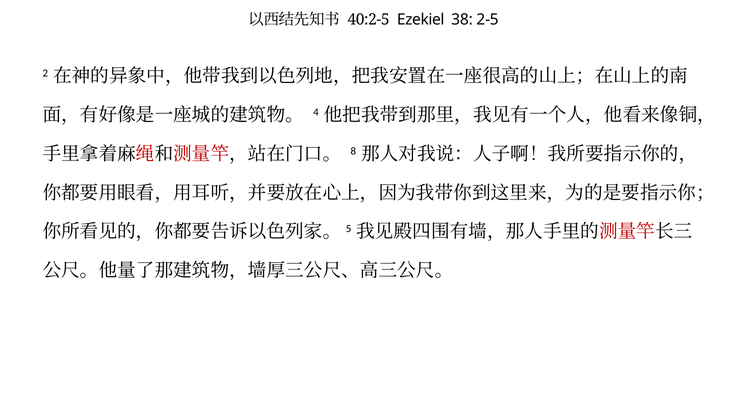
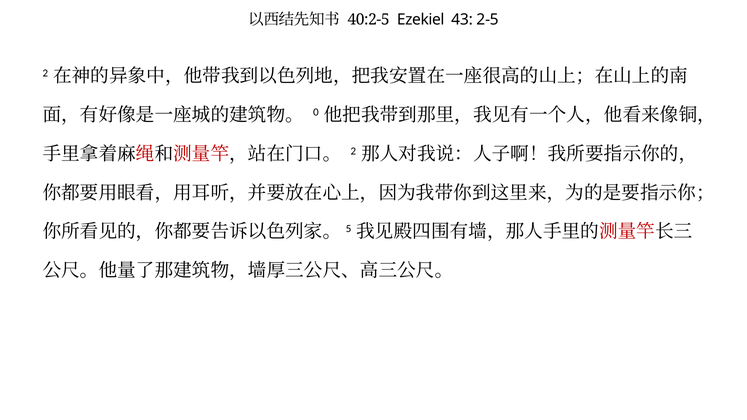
38: 38 -> 43 (462, 20)
4: 4 -> 0 (316, 112)
8: 8 -> 2 (353, 151)
